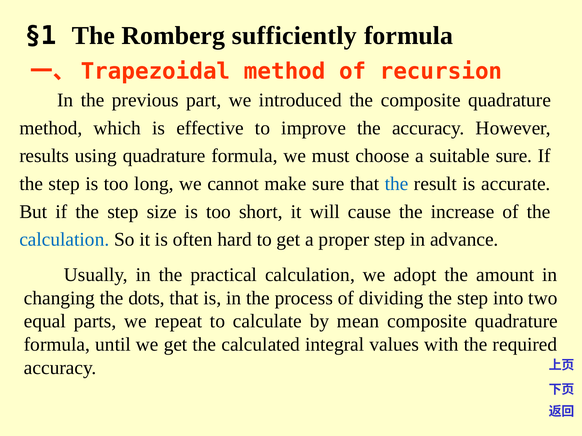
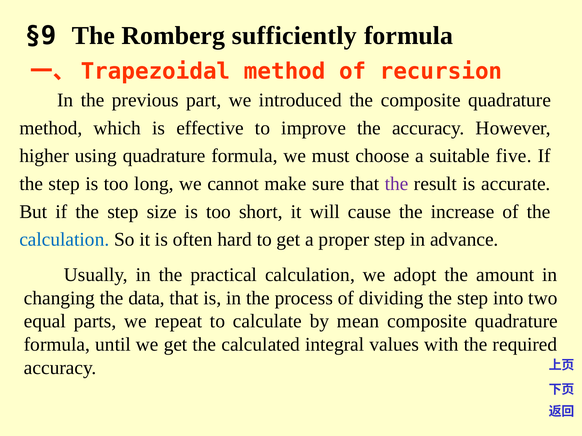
§1: §1 -> §9 (41, 36)
results: results -> higher (44, 156)
suitable sure: sure -> five (514, 156)
the colour: blue -> purple (397, 184)
dots: dots -> data (147, 298)
